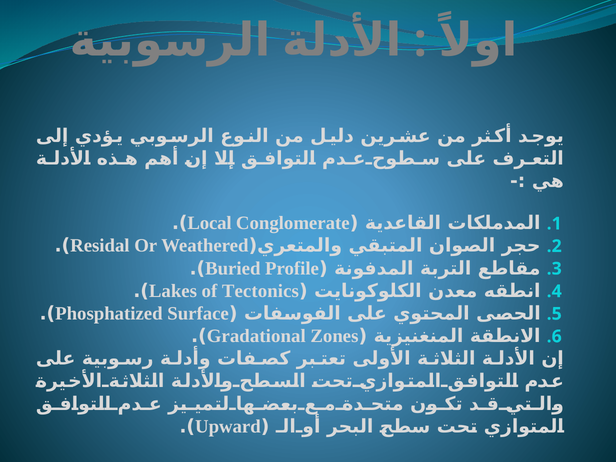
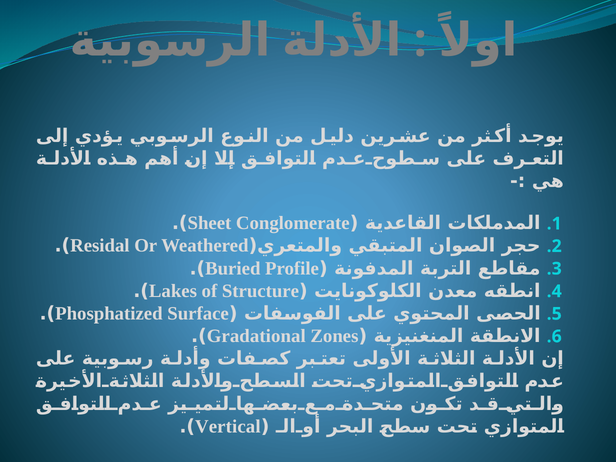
Local: Local -> Sheet (209, 223)
Tectonics: Tectonics -> Structure (260, 291)
Upward: Upward -> Vertical (228, 426)
